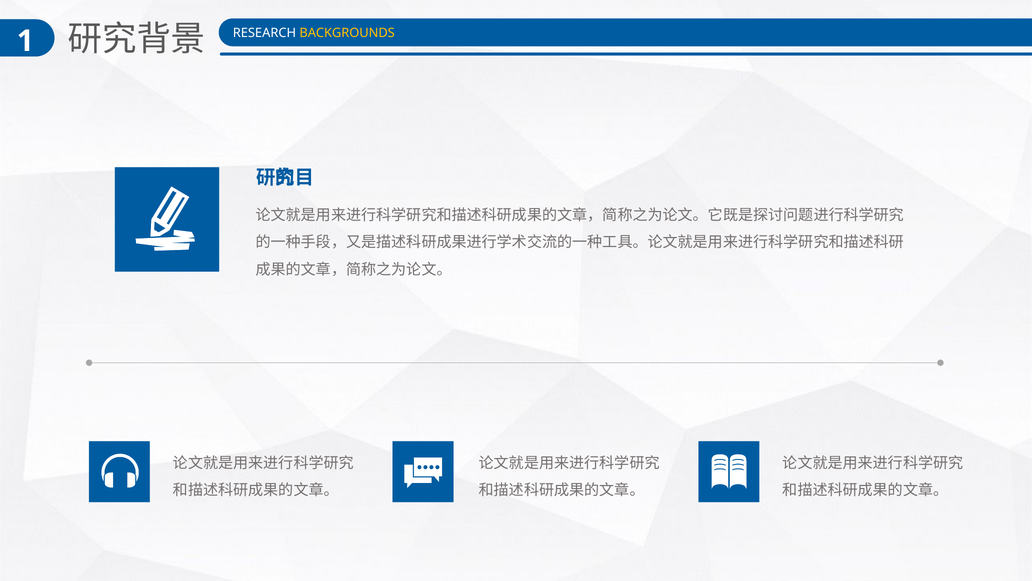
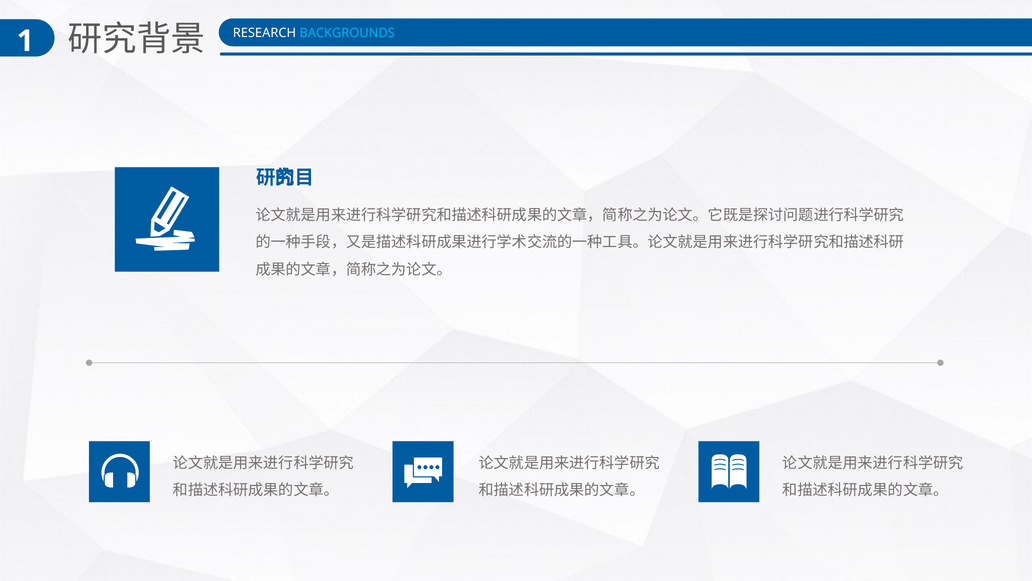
BACKGROUNDS colour: yellow -> light blue (347, 33)
